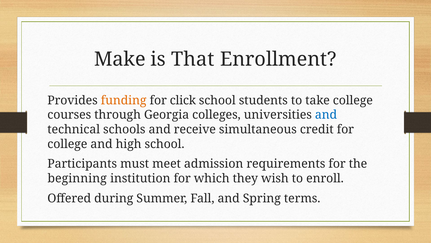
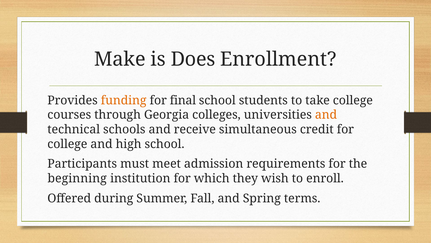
That: That -> Does (193, 59)
click: click -> final (183, 100)
and colour: blue -> orange (326, 115)
